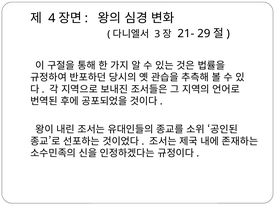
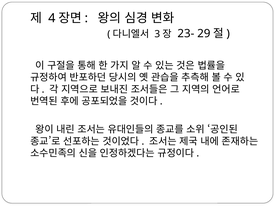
21-: 21- -> 23- (186, 34)
